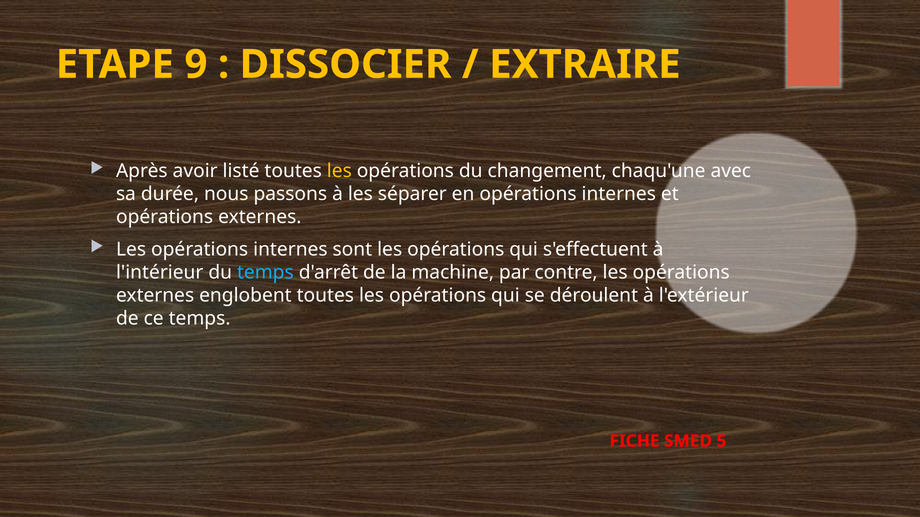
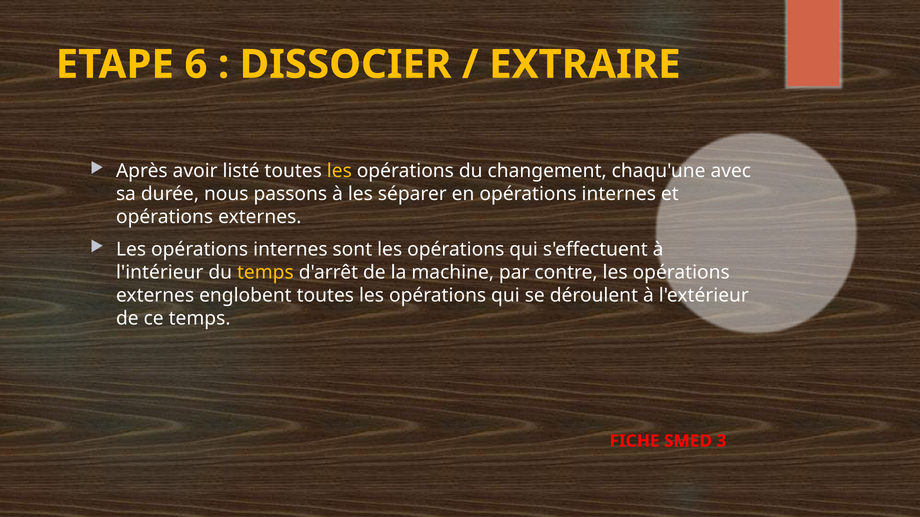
9: 9 -> 6 (196, 65)
temps colour: light blue -> yellow (265, 273)
5: 5 -> 3 (721, 441)
